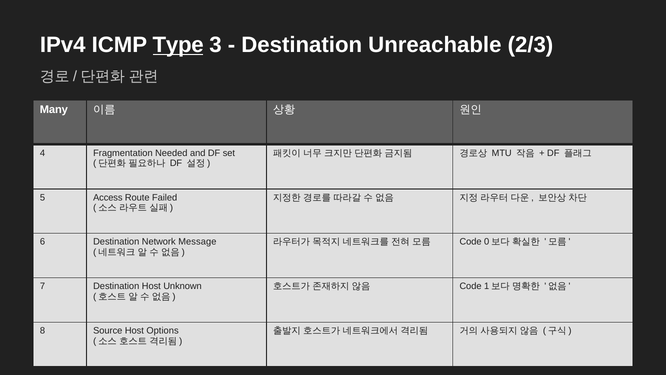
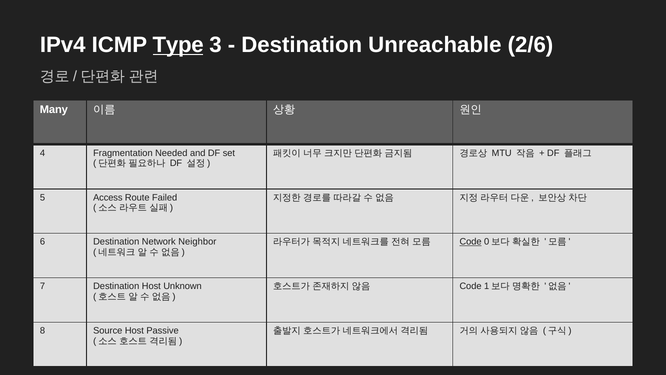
2/3: 2/3 -> 2/6 (530, 45)
Message: Message -> Neighbor (197, 242)
Code underline: none -> present (471, 242)
Options: Options -> Passive (163, 330)
